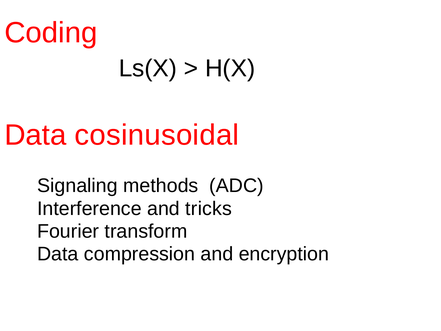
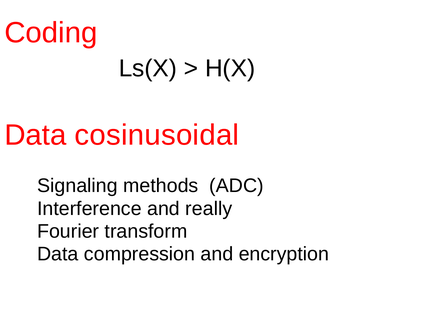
tricks: tricks -> really (209, 208)
